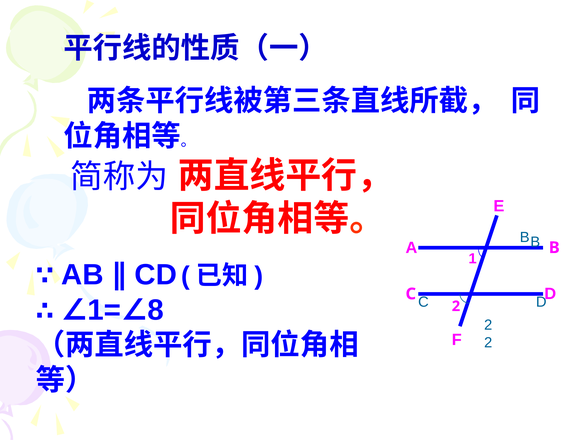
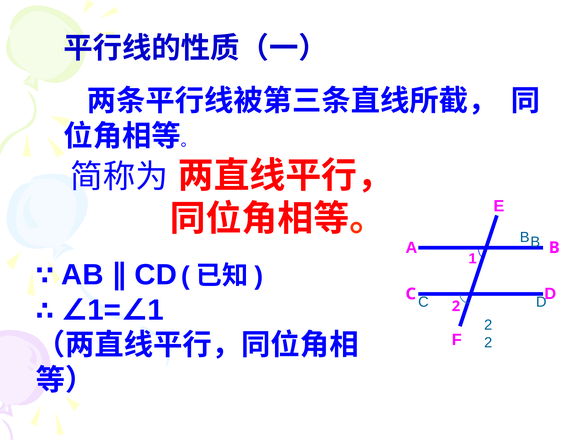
8: 8 -> 1 (156, 310)
